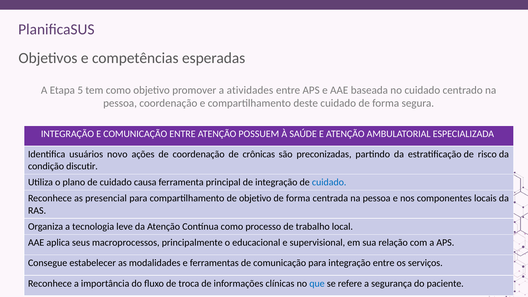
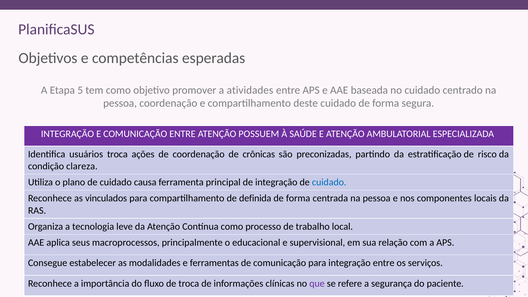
usuários novo: novo -> troca (117, 154)
discutir: discutir -> clareza (82, 166)
presencial: presencial -> vinculados (106, 198)
de objetivo: objetivo -> definida (255, 198)
que colour: blue -> purple (317, 283)
